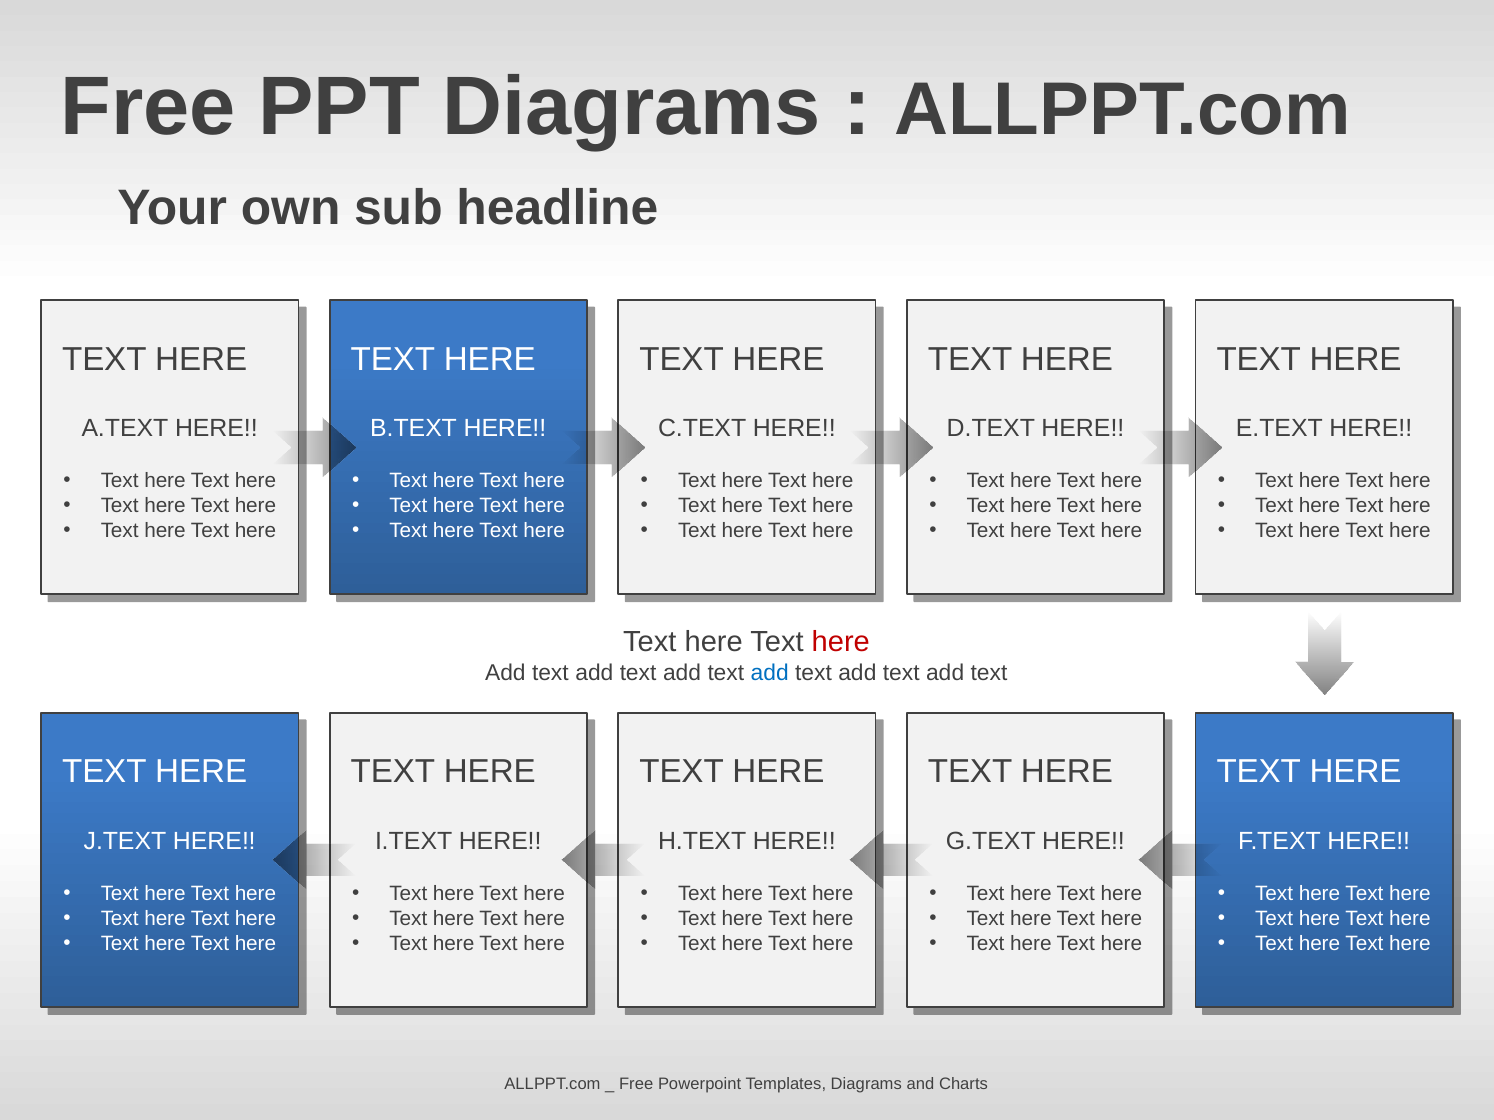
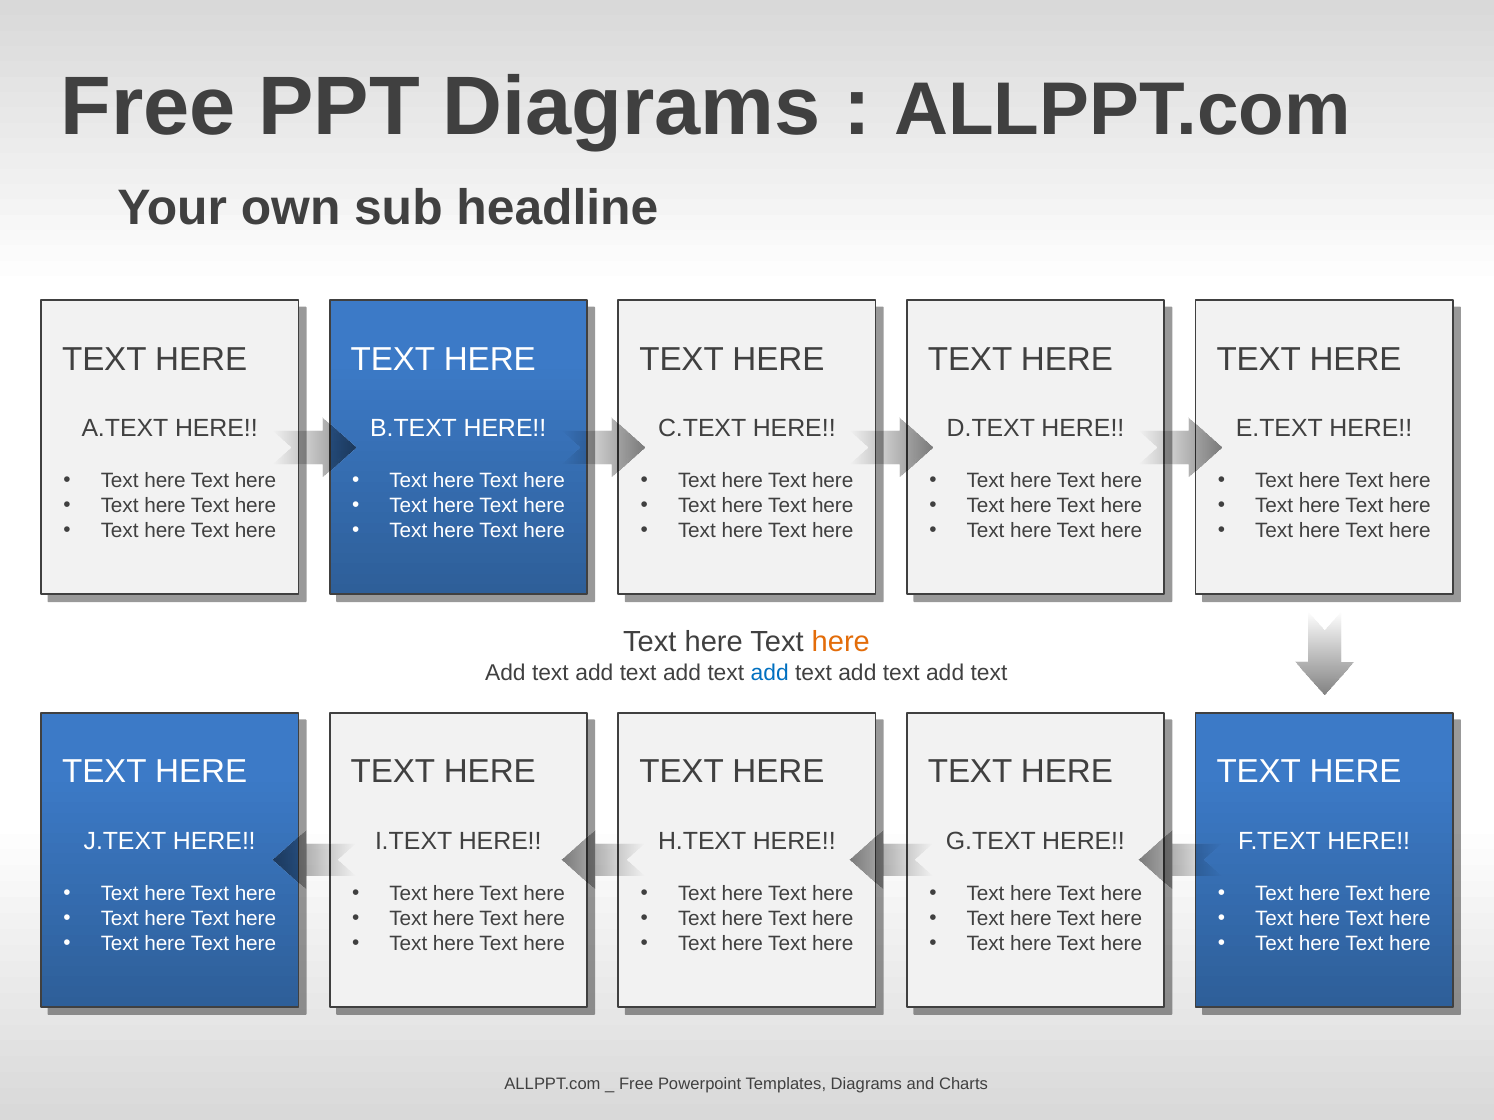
here colour: red -> orange (841, 642)
